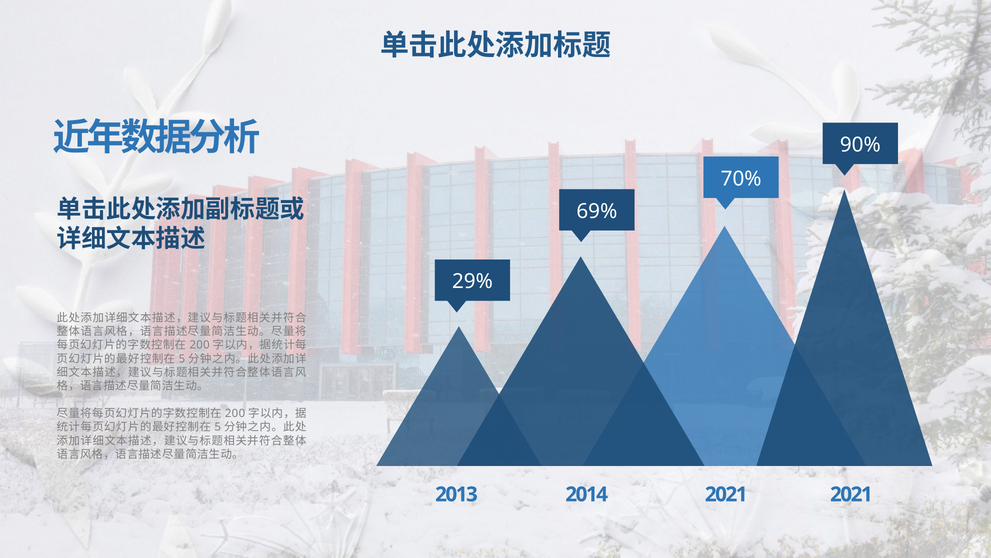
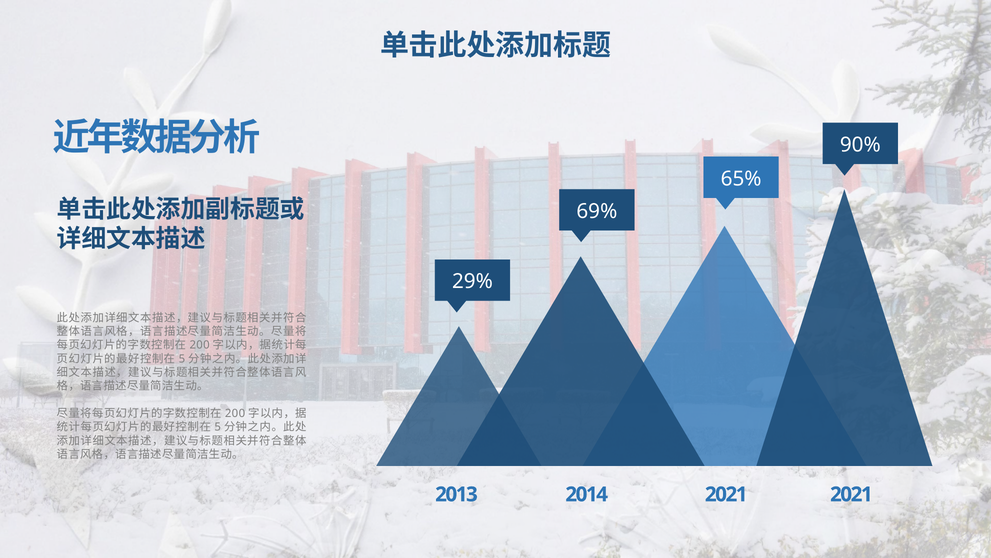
70%: 70% -> 65% (741, 178)
